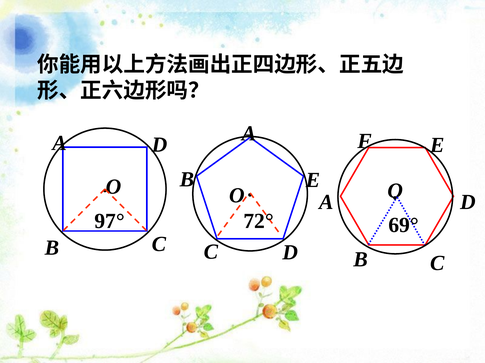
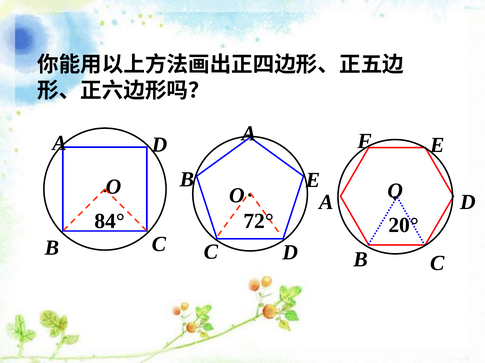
97°: 97° -> 84° (110, 222)
69°: 69° -> 20° (404, 225)
